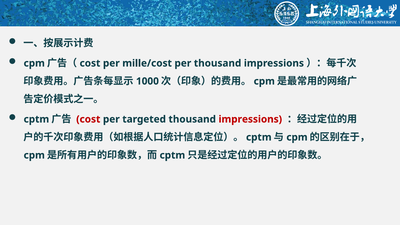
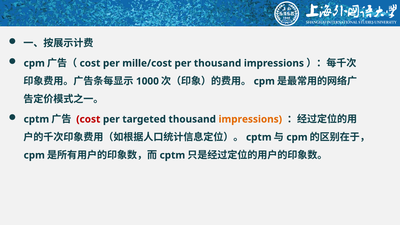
impressions colour: red -> orange (250, 119)
